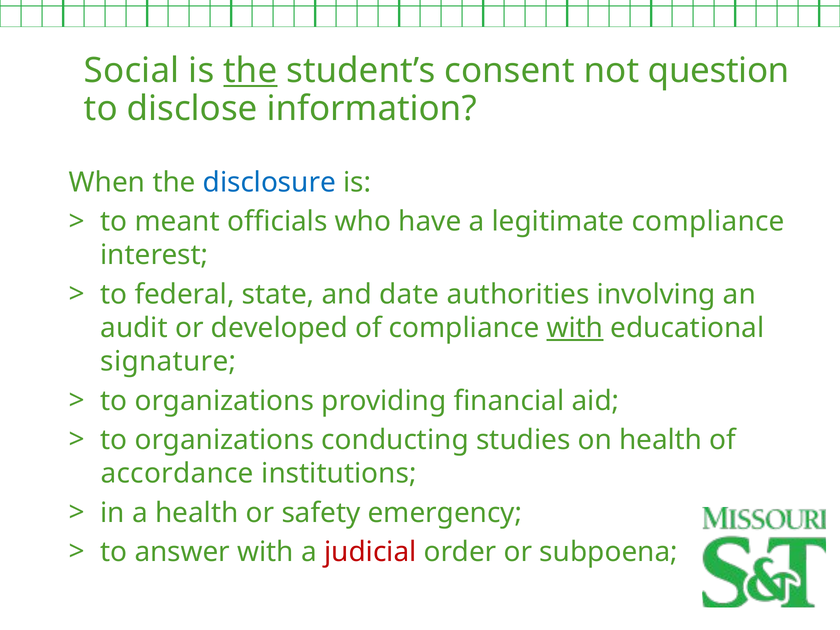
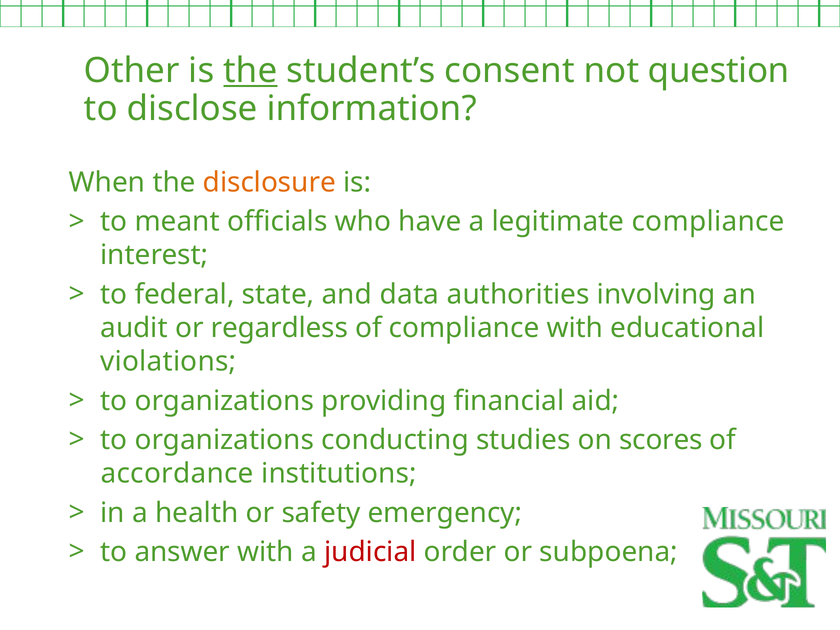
Social: Social -> Other (132, 71)
disclosure colour: blue -> orange (269, 182)
date: date -> data (409, 294)
developed: developed -> regardless (279, 328)
with underline: present -> none (575, 328)
signature: signature -> violations (168, 362)
on health: health -> scores (661, 440)
